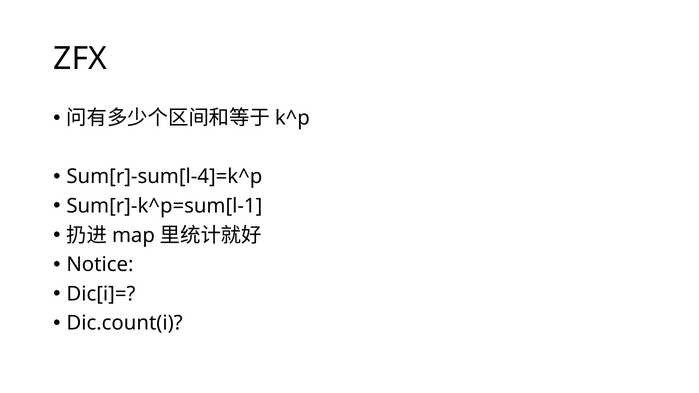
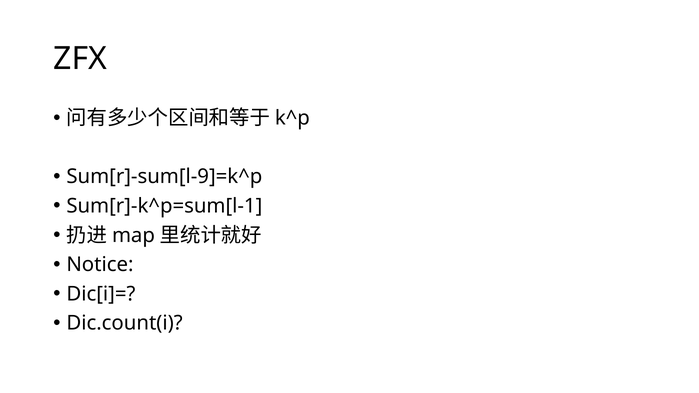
Sum[r]-sum[l-4]=k^p: Sum[r]-sum[l-4]=k^p -> Sum[r]-sum[l-9]=k^p (164, 177)
